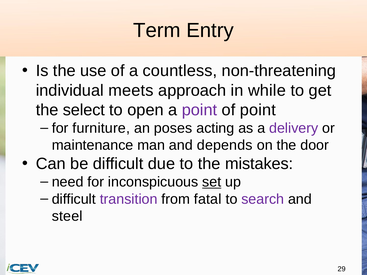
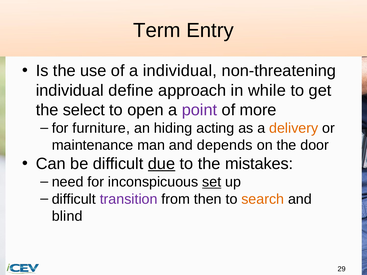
a countless: countless -> individual (180, 71)
meets: meets -> define (131, 90)
of point: point -> more (258, 110)
poses: poses -> hiding (173, 128)
delivery colour: purple -> orange (294, 128)
due underline: none -> present (162, 164)
fatal: fatal -> then (208, 199)
search colour: purple -> orange (263, 199)
steel: steel -> blind (67, 216)
